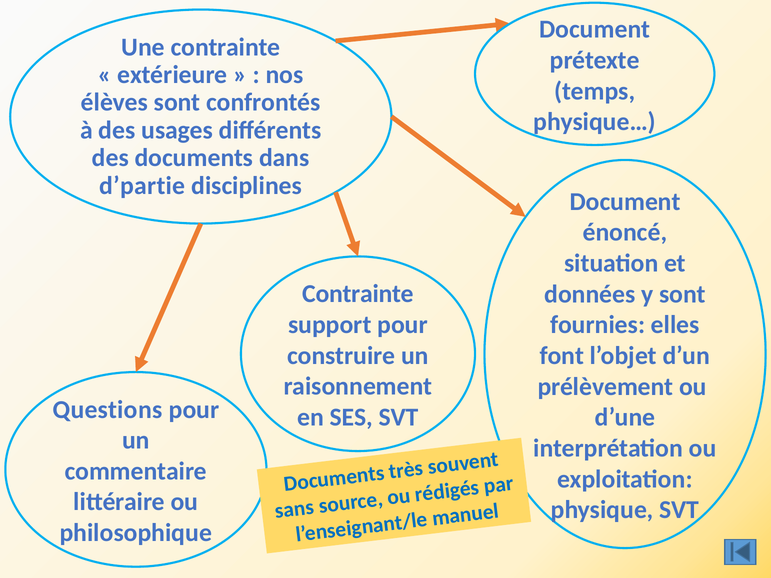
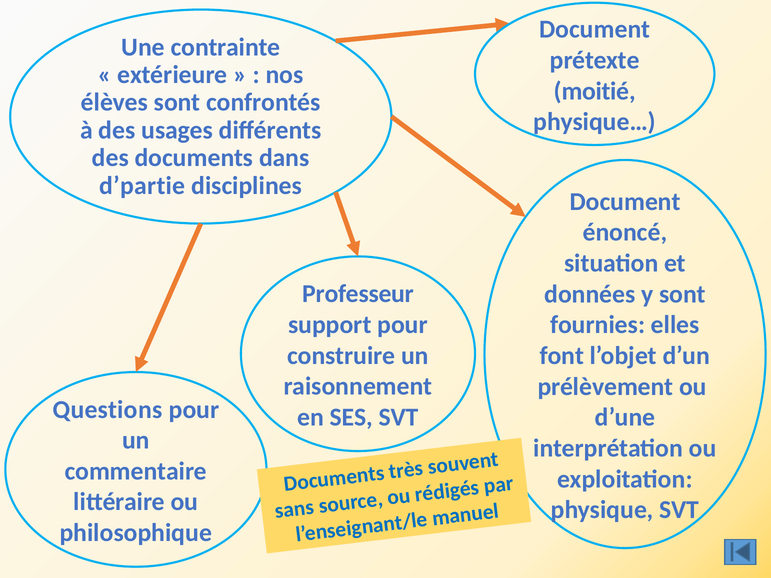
temps: temps -> moitié (595, 91)
Contrainte: Contrainte -> Professeur (358, 294)
